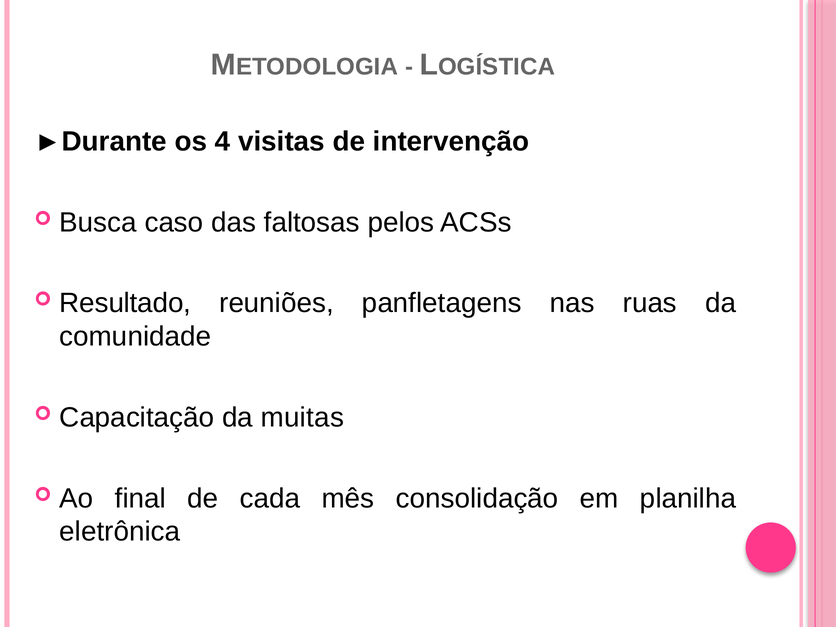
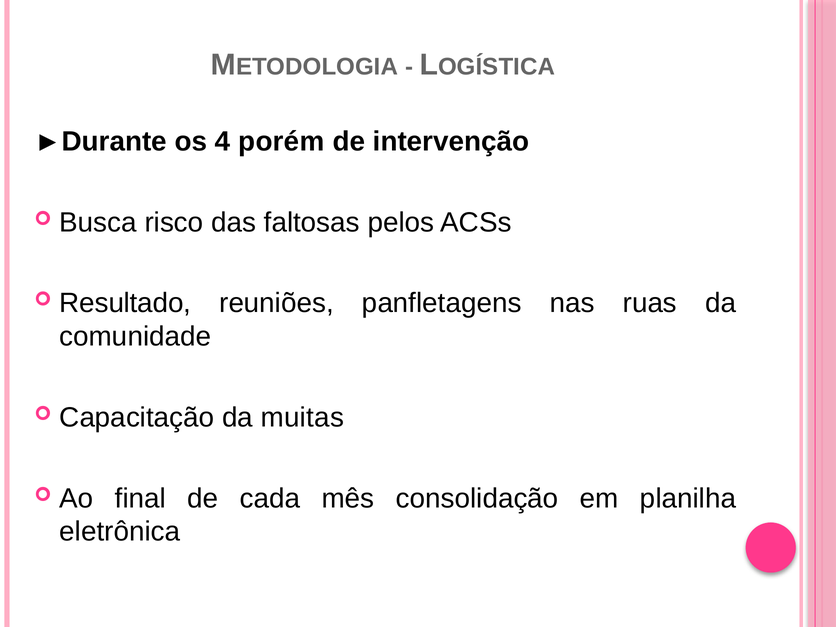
visitas: visitas -> porém (281, 142)
caso: caso -> risco (174, 222)
